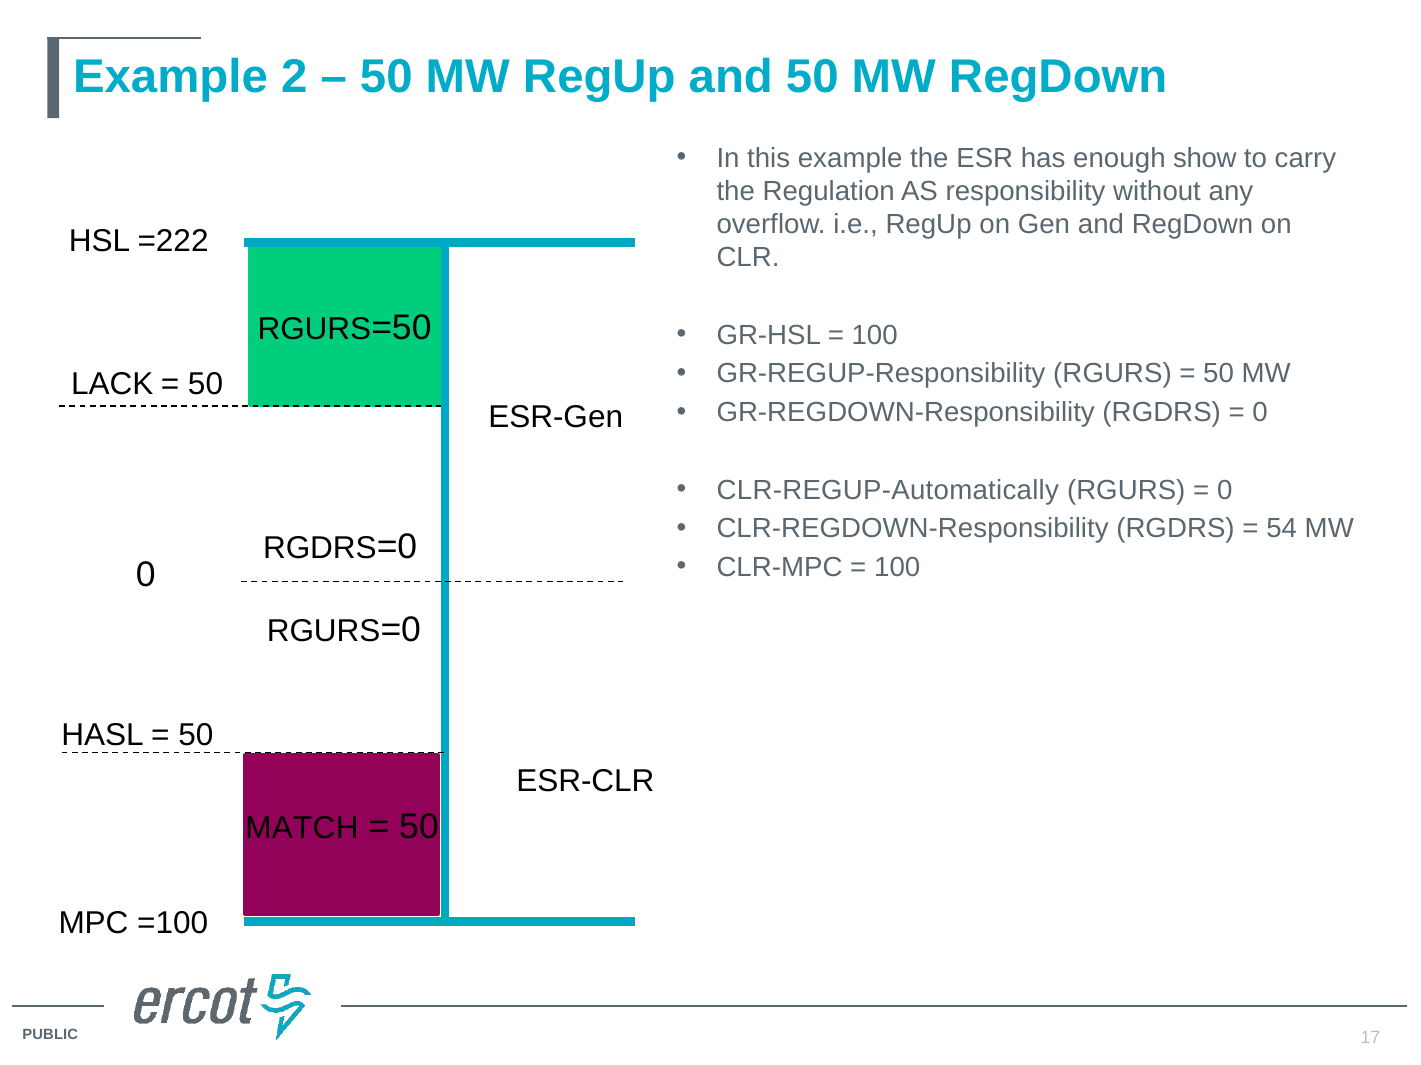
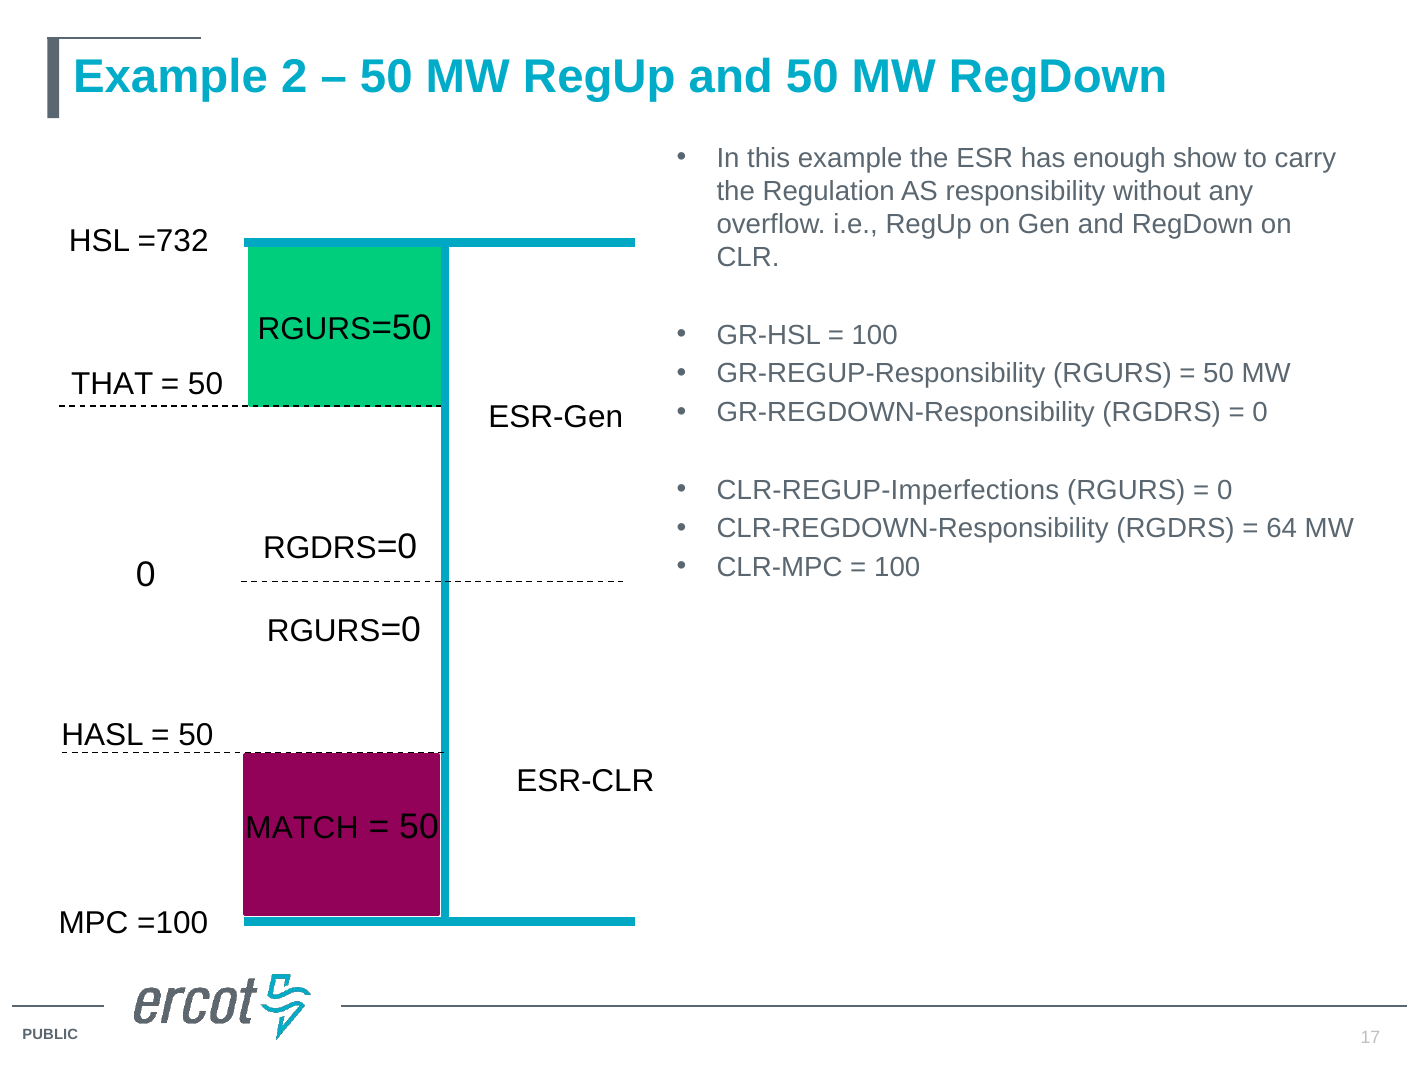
=222: =222 -> =732 (173, 241)
LACK: LACK -> THAT (112, 384)
CLR-REGUP-Automatically: CLR-REGUP-Automatically -> CLR-REGUP-Imperfections (888, 490)
54: 54 -> 64 (1282, 529)
